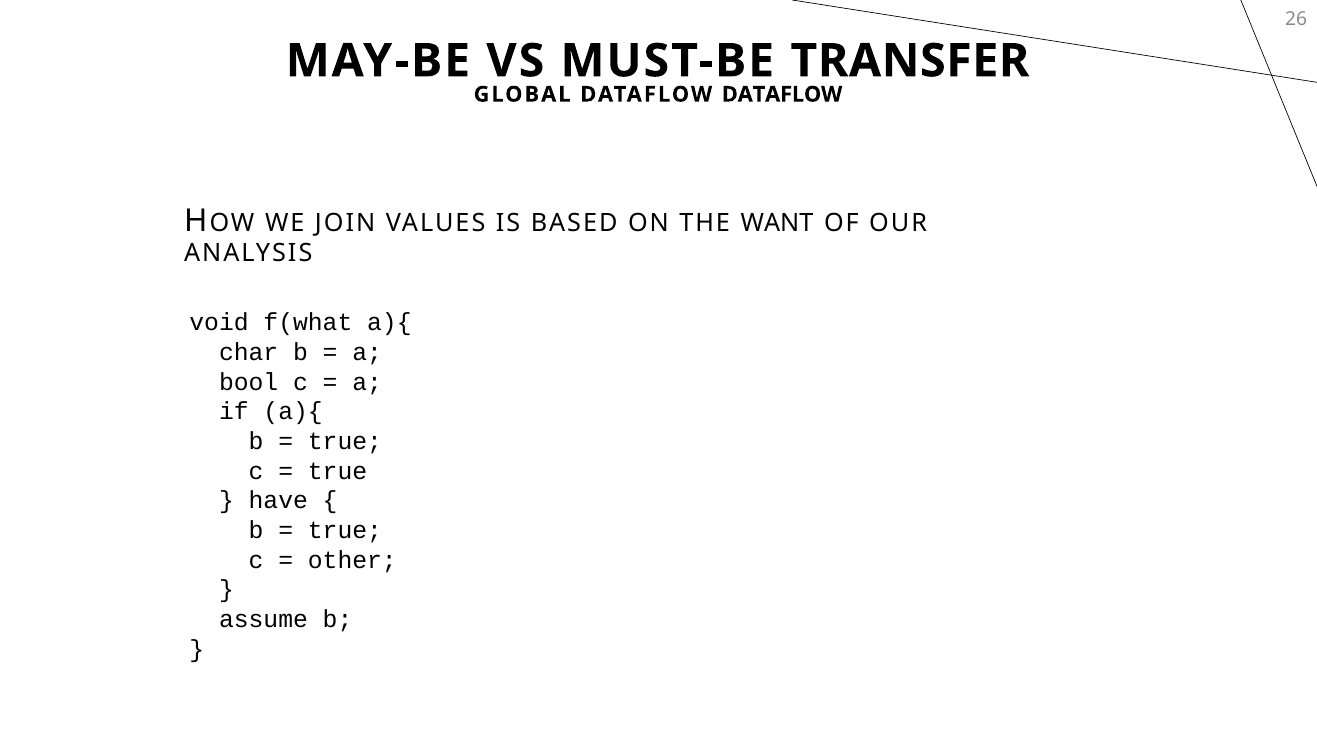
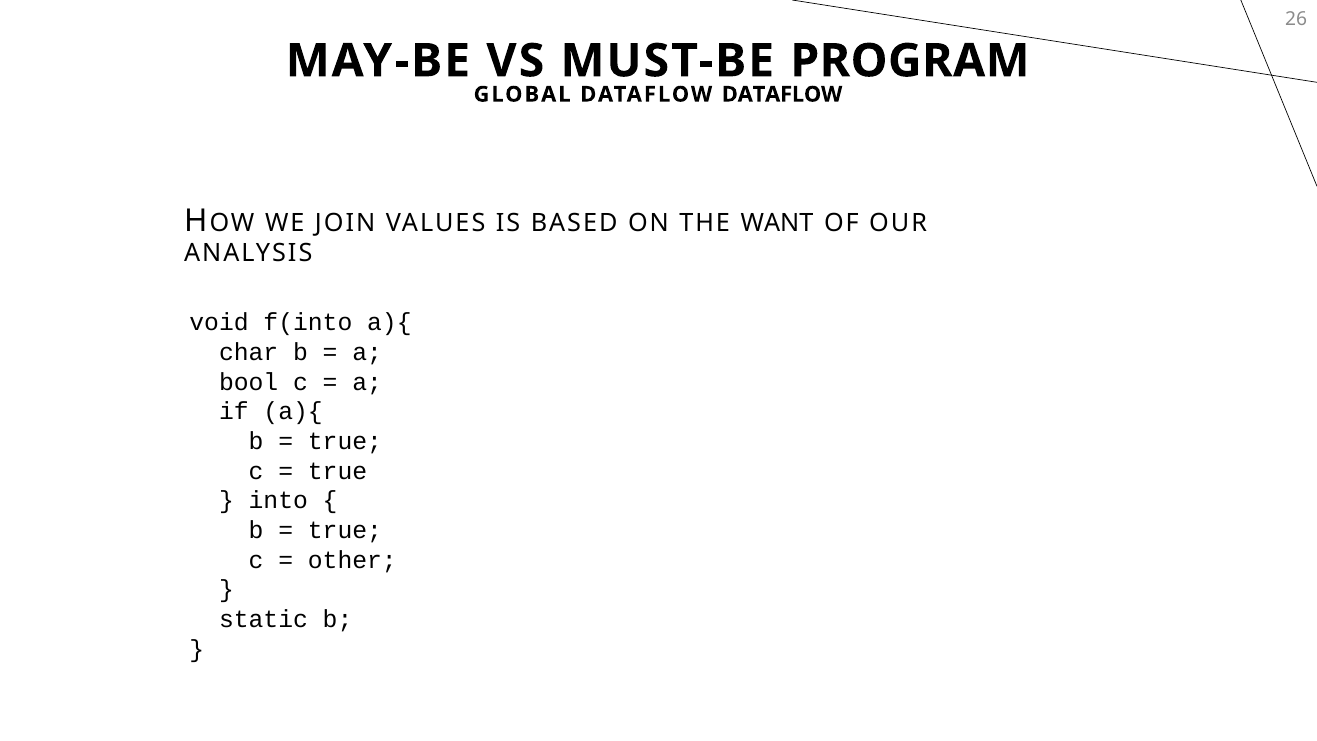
TRANSFER: TRANSFER -> PROGRAM (910, 61)
f(what: f(what -> f(into (308, 323)
have: have -> into (278, 501)
assume: assume -> static (263, 619)
